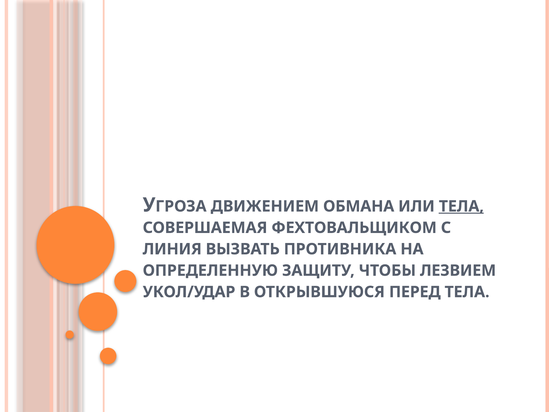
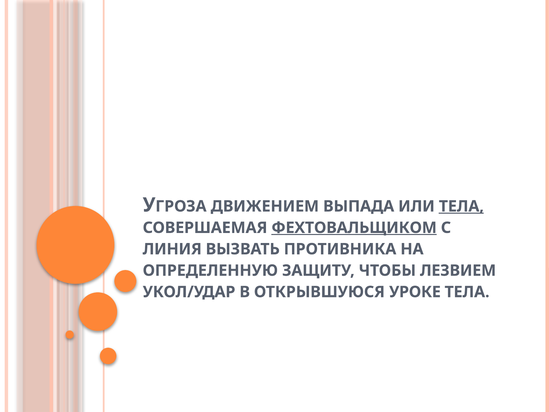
ОБМАНА: ОБМАНА -> ВЫПАДА (359, 206)
ФЕХТОВАЛЬЩИКОМ underline: none -> present (354, 228)
ПЕРЕД: ПЕРЕД -> УРОКЕ (415, 292)
